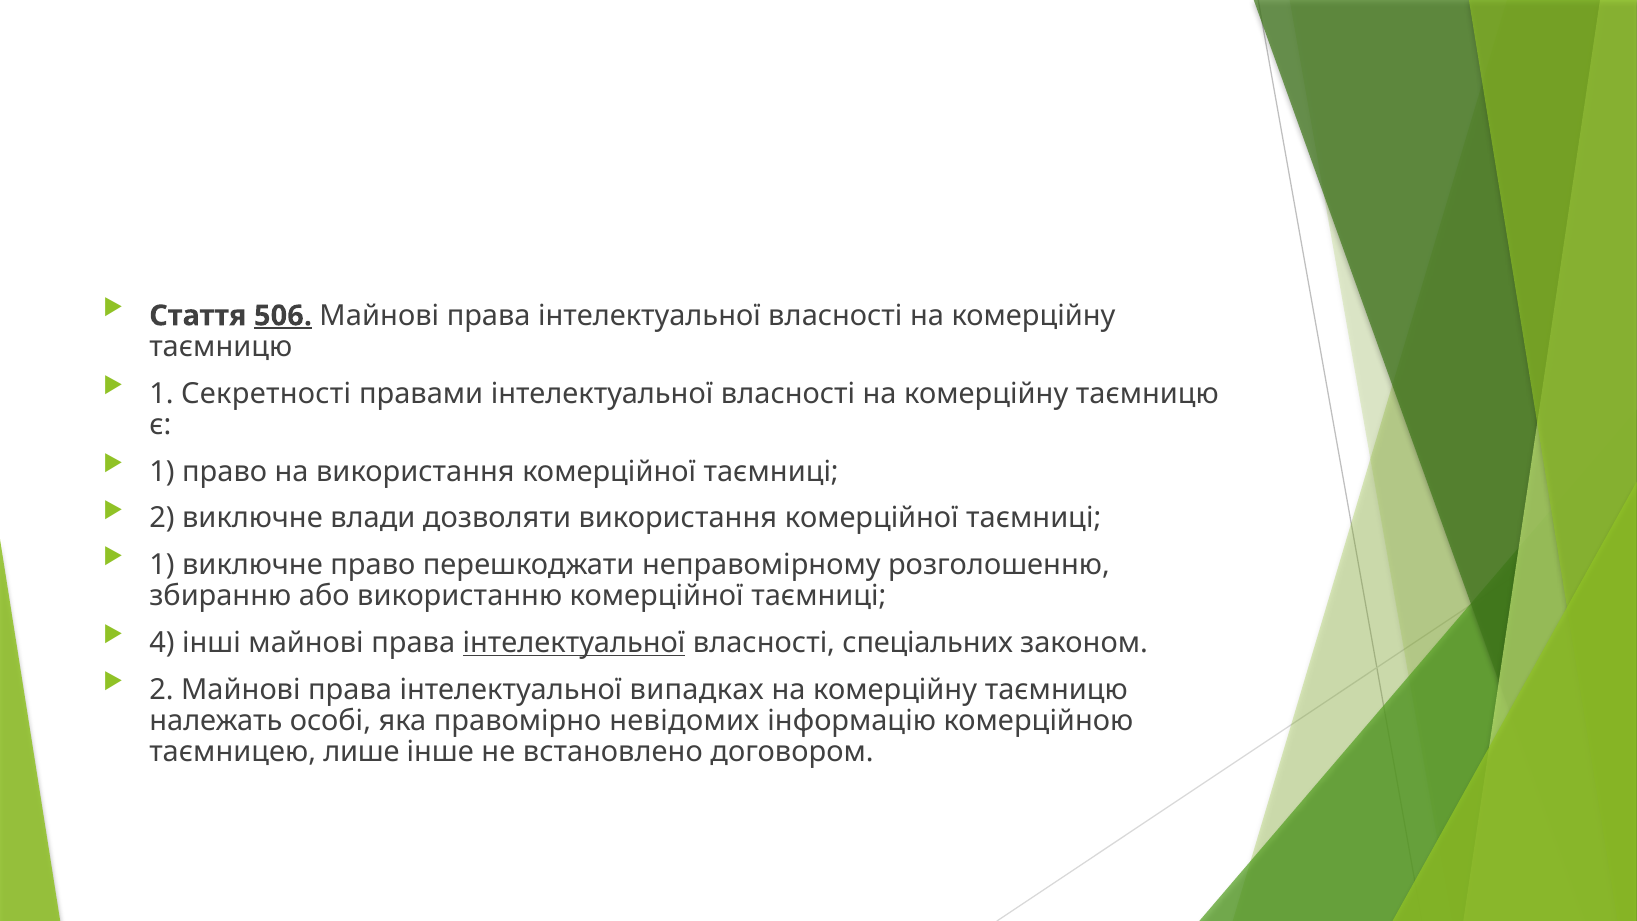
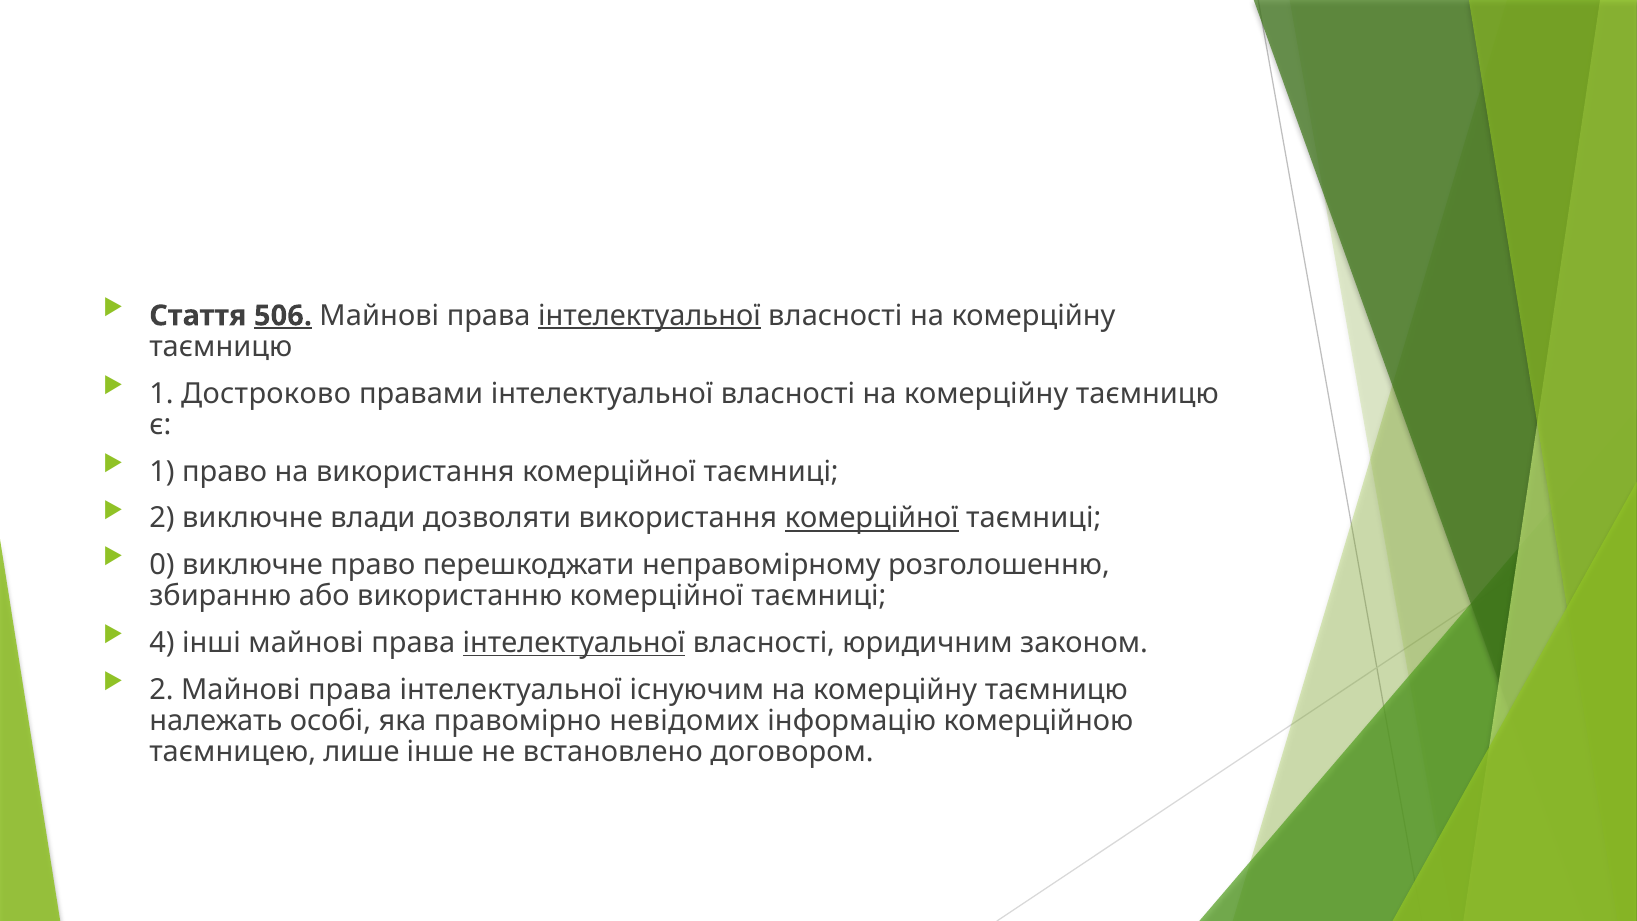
інтелектуальної underline: none -> present (649, 316)
Секретності: Секретності -> Достроково (266, 394)
комерційної underline: none -> present (872, 518)
1: 1 -> 0 (162, 565)
спеціальних: спеціальних -> юридичним (928, 643)
випадках: випадках -> існуючим (697, 690)
